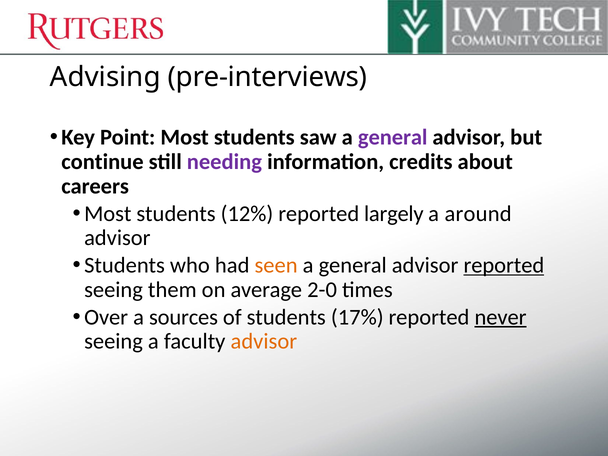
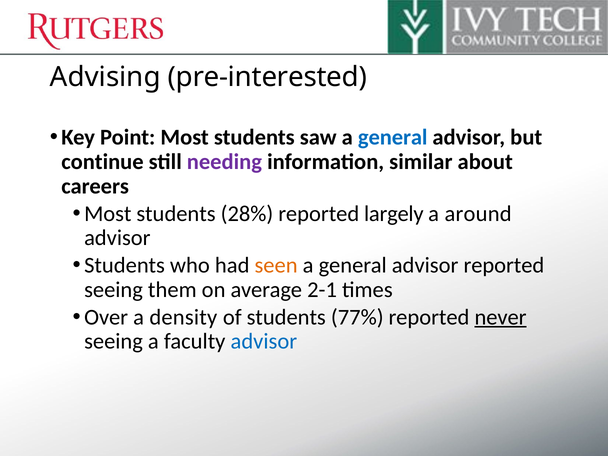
pre-interviews: pre-interviews -> pre-interested (267, 77)
general colour: purple -> blue (393, 137)
credits: credits -> similar (421, 162)
12%: 12% -> 28% (247, 214)
reported underline: present -> none (504, 265)
2-0: 2-0 -> 2-1 (322, 290)
sources: sources -> density (183, 317)
17%: 17% -> 77% (357, 317)
advisor colour: orange -> blue (264, 342)
